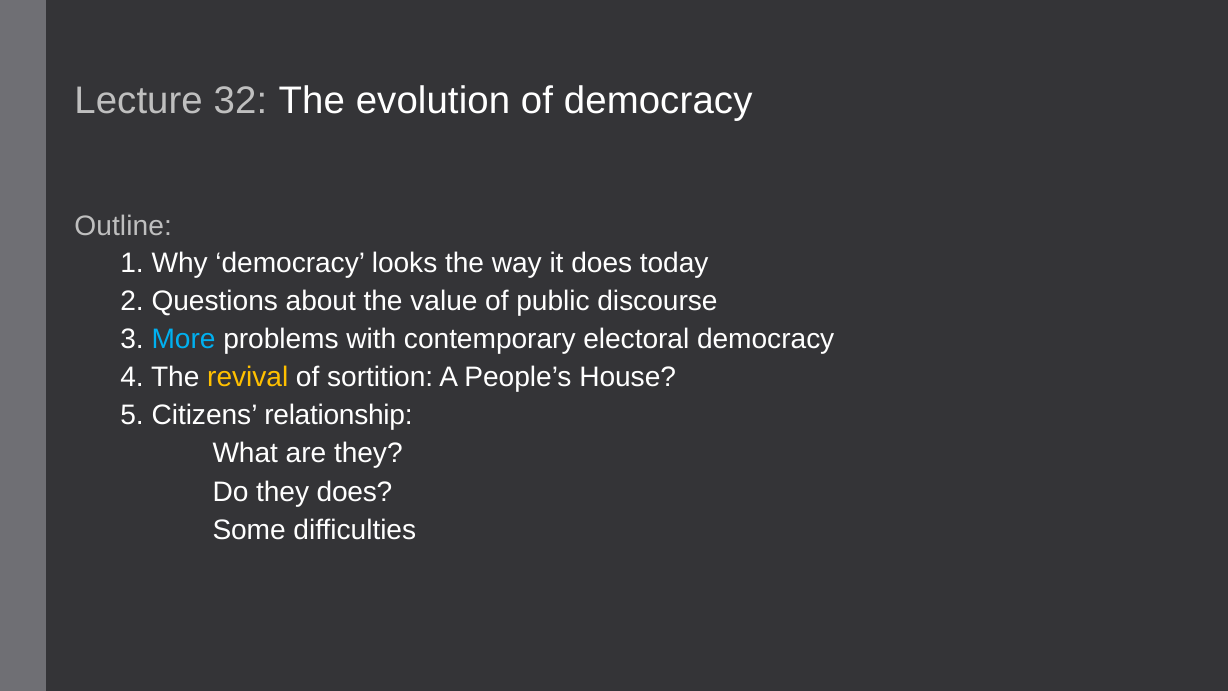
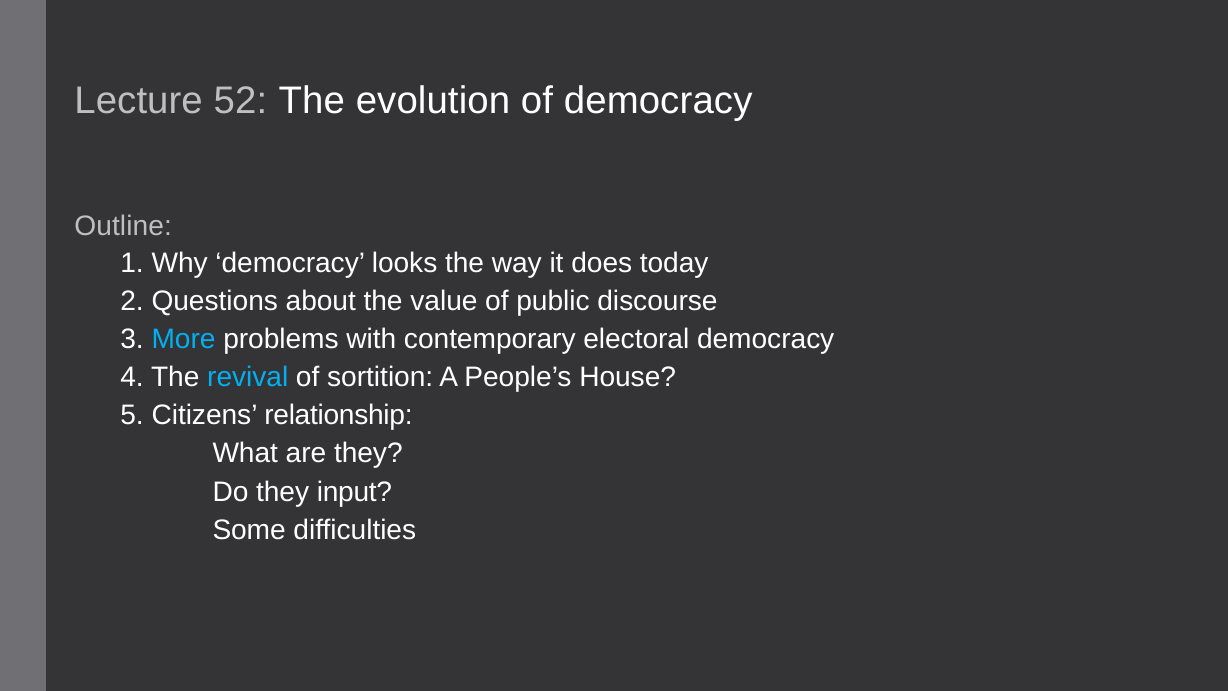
32: 32 -> 52 (240, 101)
revival colour: yellow -> light blue (248, 377)
they does: does -> input (354, 492)
